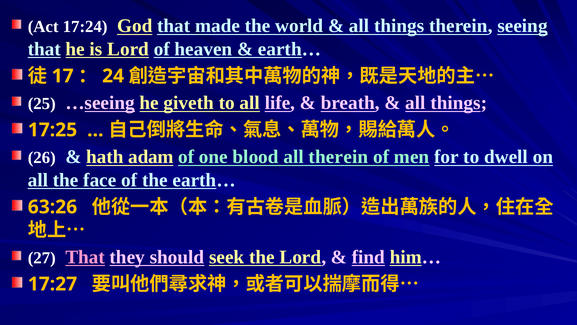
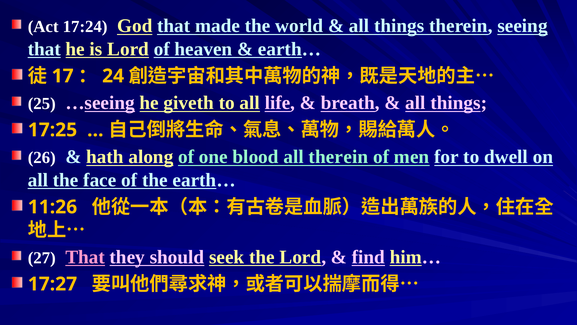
adam: adam -> along (151, 157)
63:26: 63:26 -> 11:26 (52, 207)
